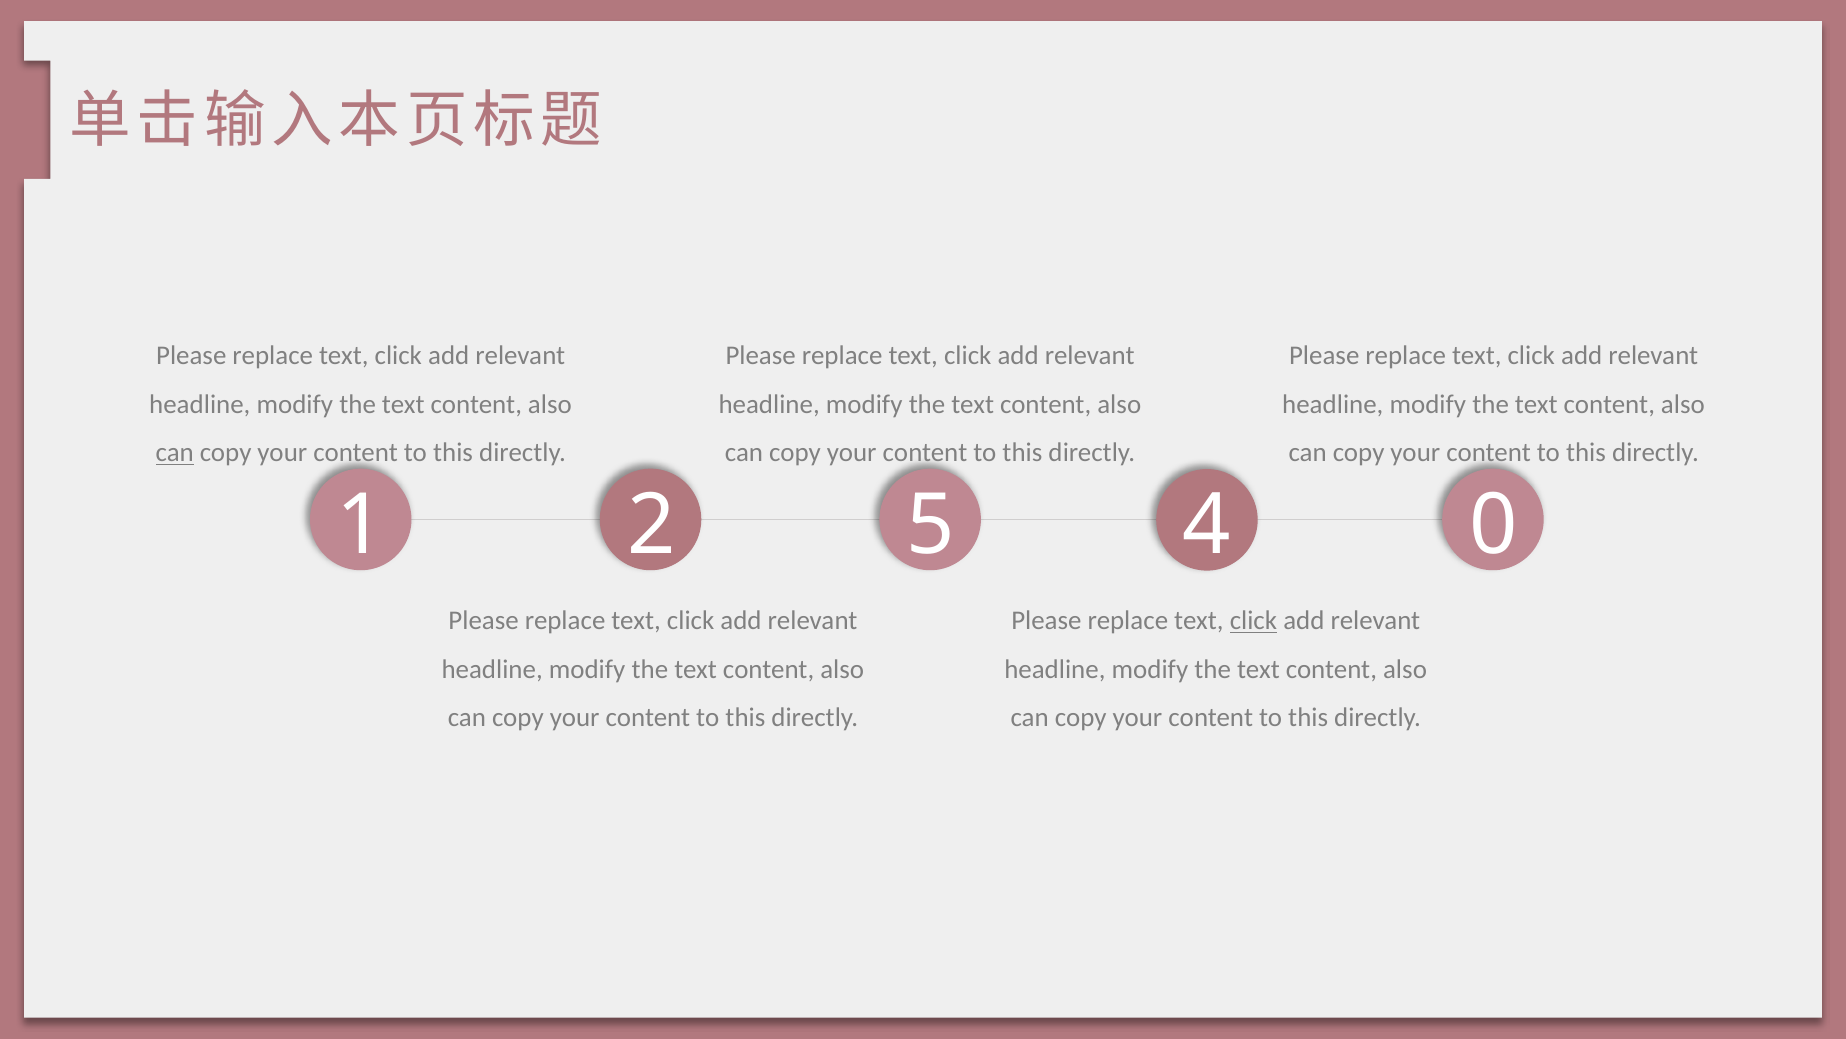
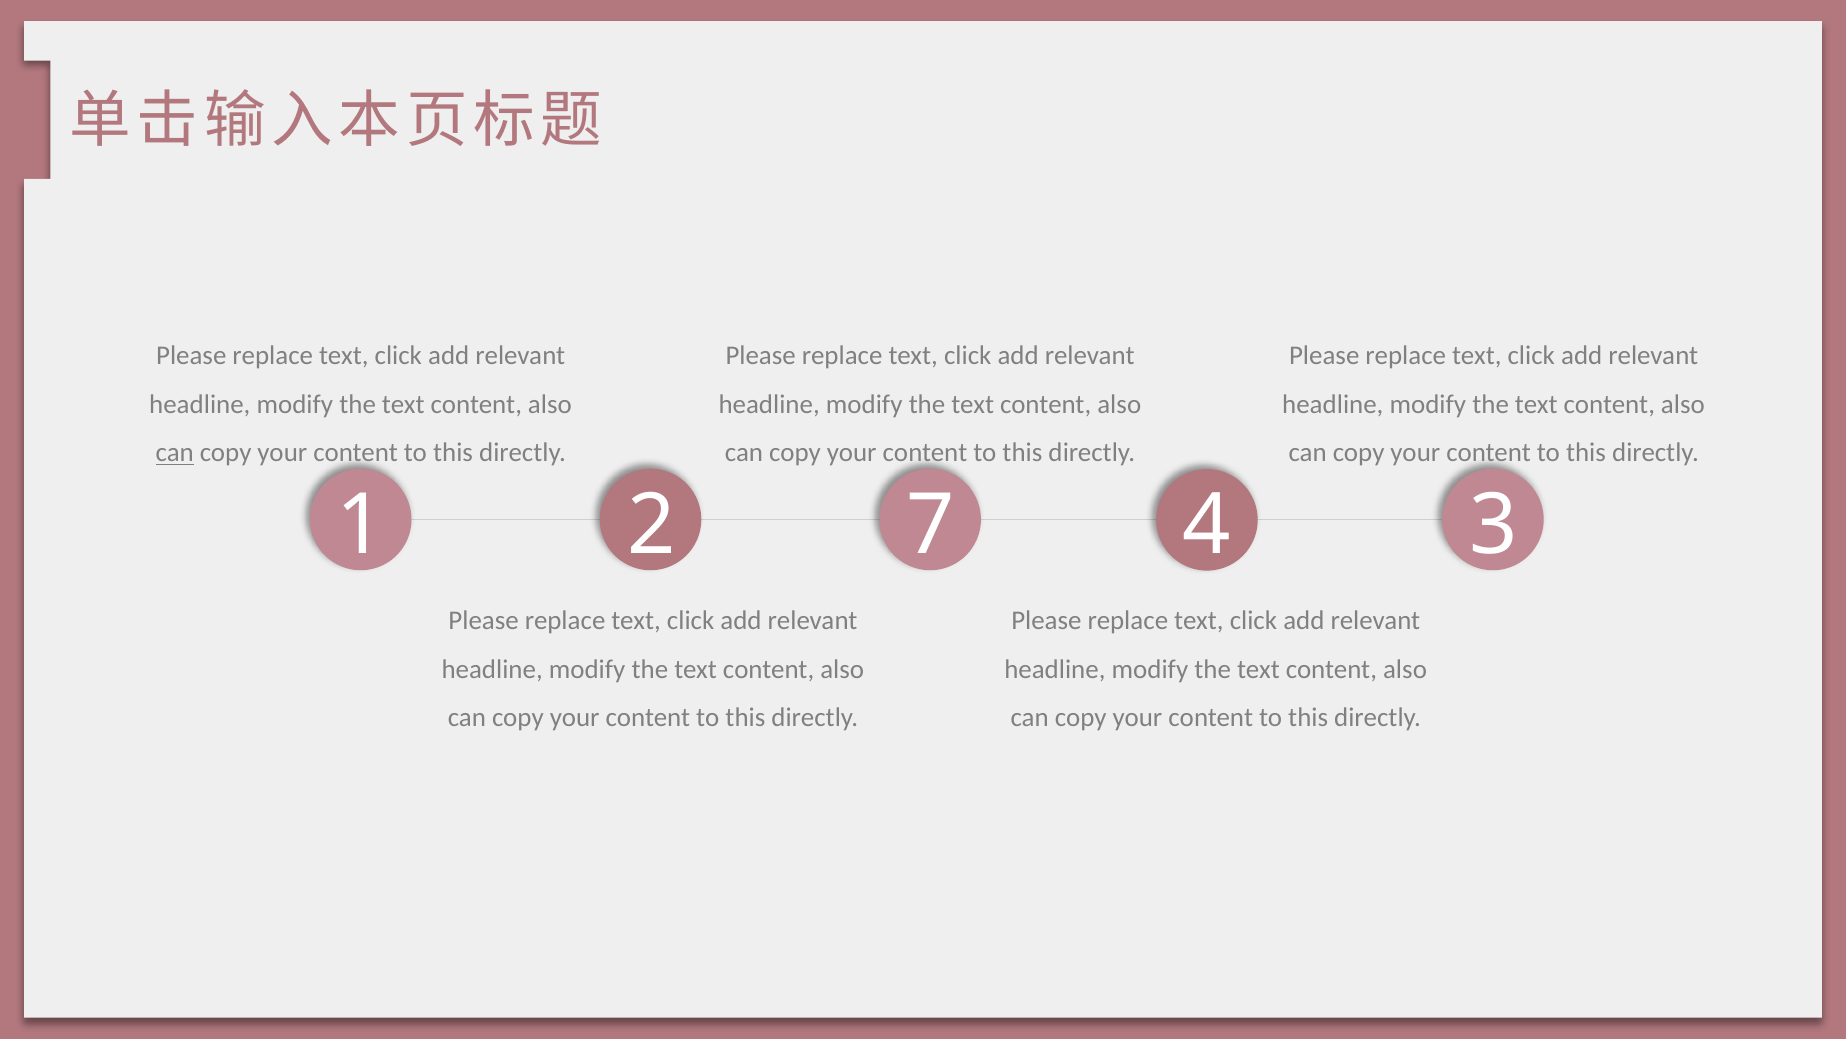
5: 5 -> 7 (930, 525)
0: 0 -> 3 (1494, 525)
click underline: present -> none (1253, 620)
